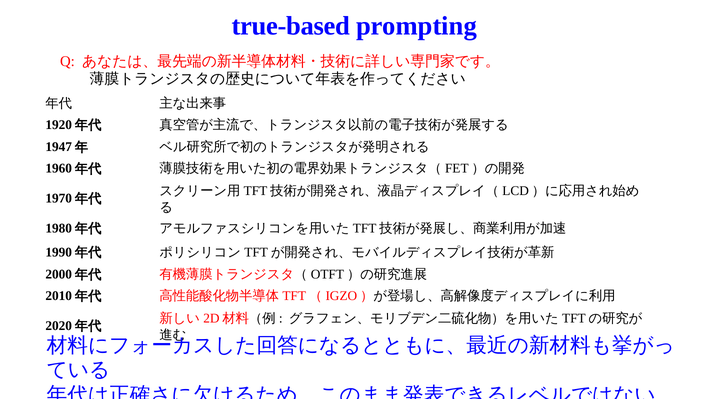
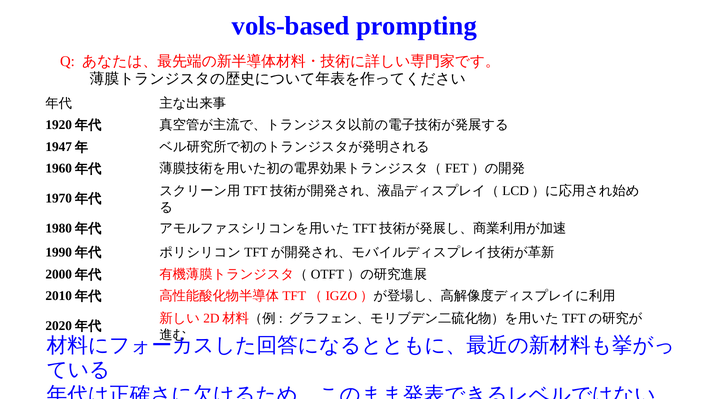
true-based: true-based -> vols-based (291, 26)
